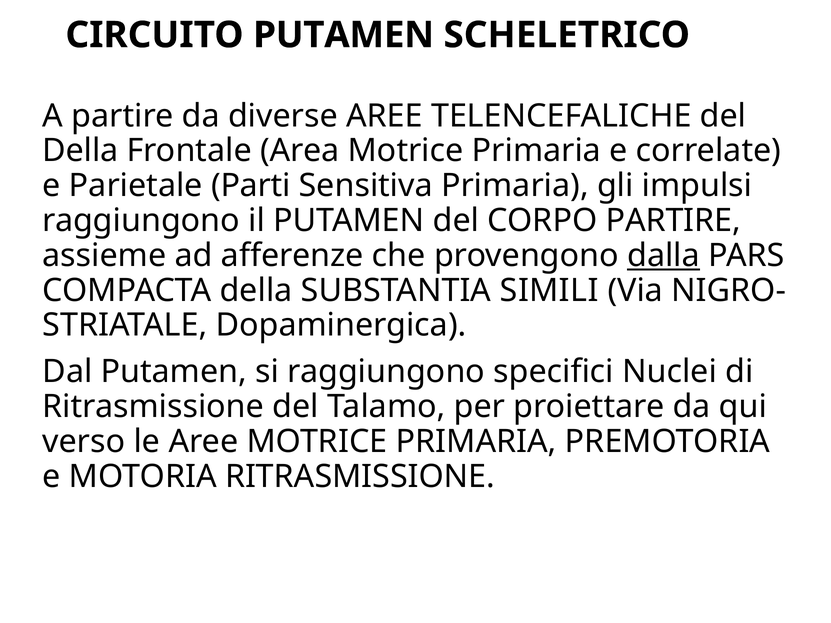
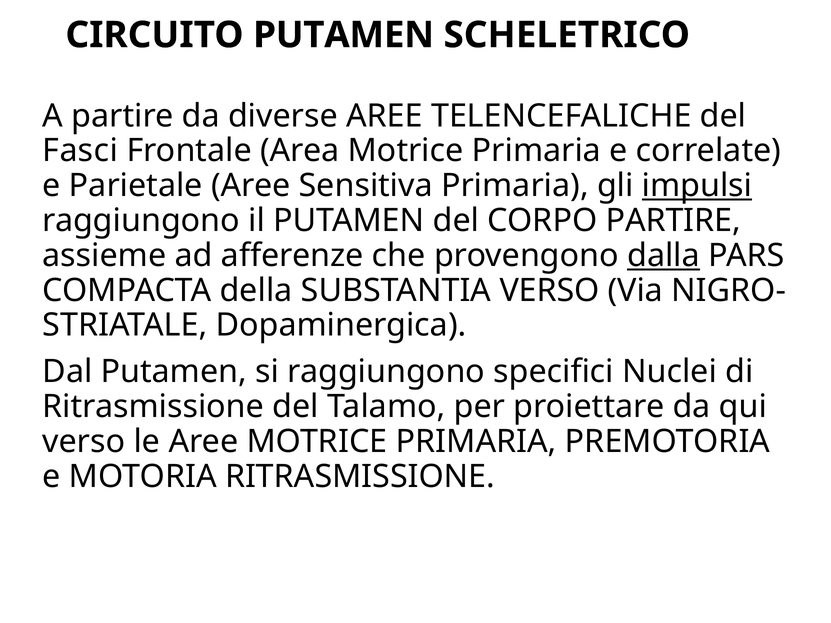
Della: Della -> Fasci (80, 151)
Parietale Parti: Parti -> Aree (251, 186)
impulsi underline: none -> present (697, 186)
SUBSTANTIA SIMILI: SIMILI -> VERSO (549, 290)
